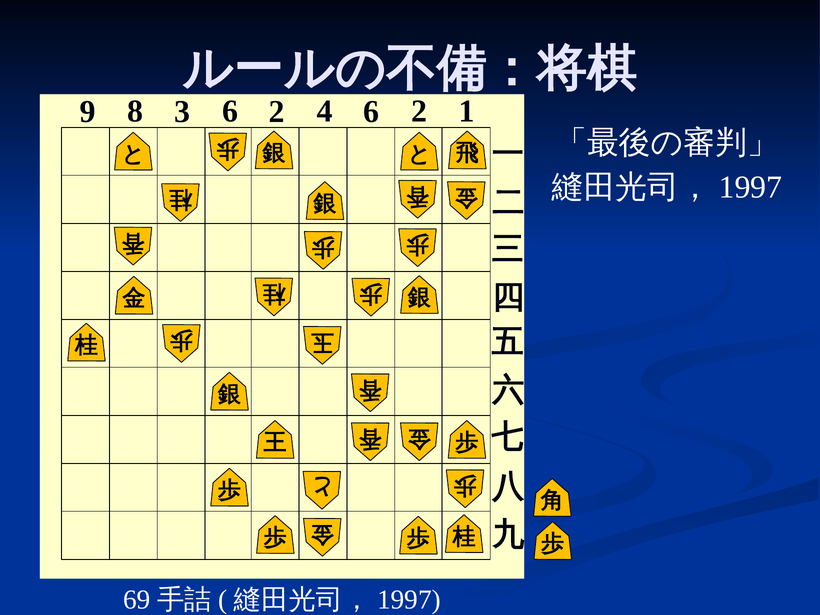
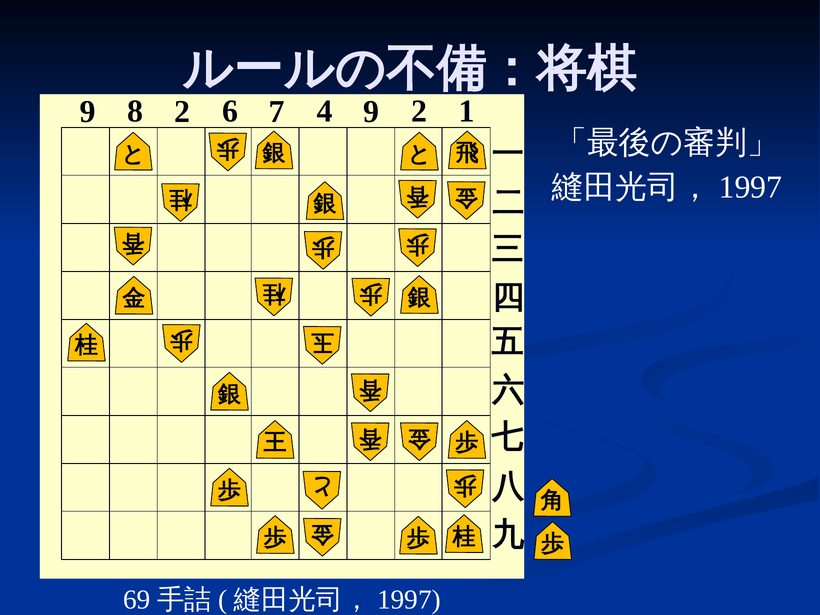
8 3: 3 -> 2 (182, 112)
2: 2 -> 7 (277, 112)
4 6: 6 -> 9 (371, 112)
